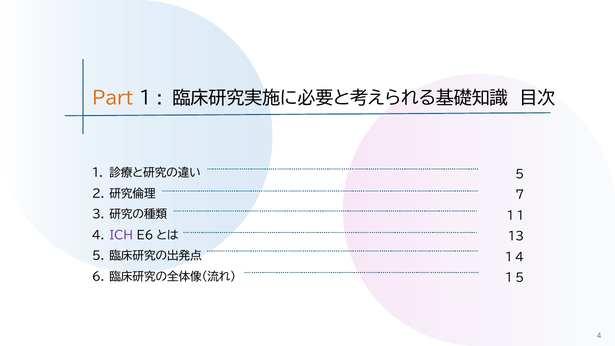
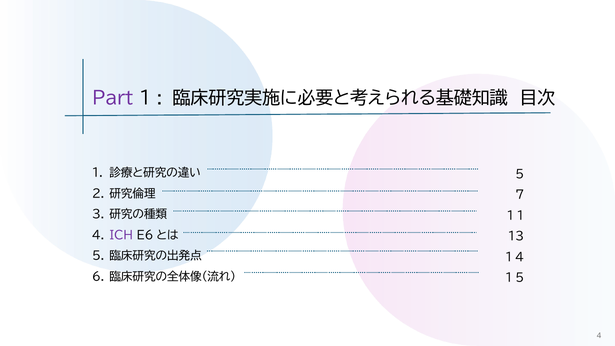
Part colour: orange -> purple (113, 98)
